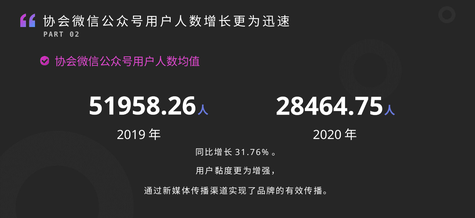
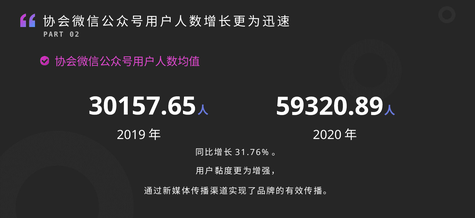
51958.26: 51958.26 -> 30157.65 (142, 106)
28464.75: 28464.75 -> 59320.89 (330, 106)
